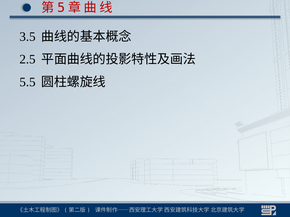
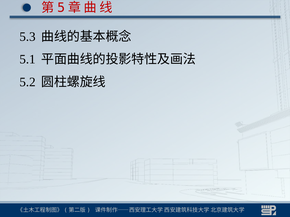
3.5: 3.5 -> 5.3 (28, 37)
2.5: 2.5 -> 5.1 (27, 59)
5.5: 5.5 -> 5.2 (28, 82)
